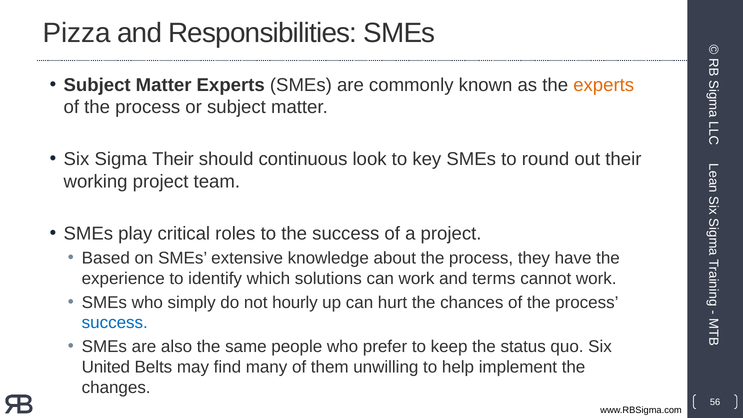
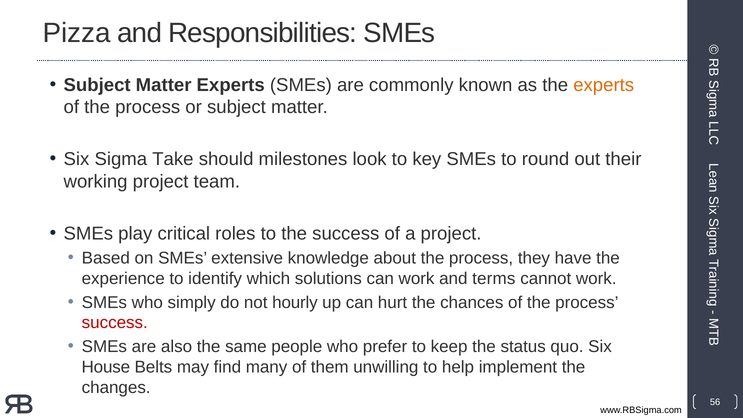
Sigma Their: Their -> Take (173, 159)
continuous: continuous -> milestones (303, 159)
success colour: blue -> red (115, 323)
United: United -> House (106, 367)
